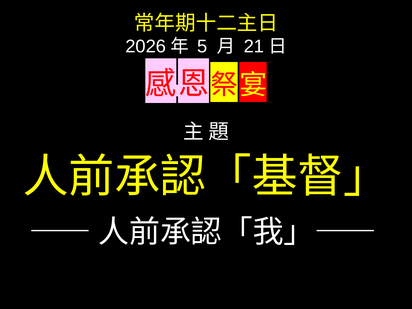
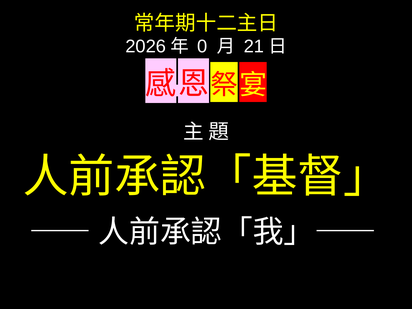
5: 5 -> 0 (202, 47)
